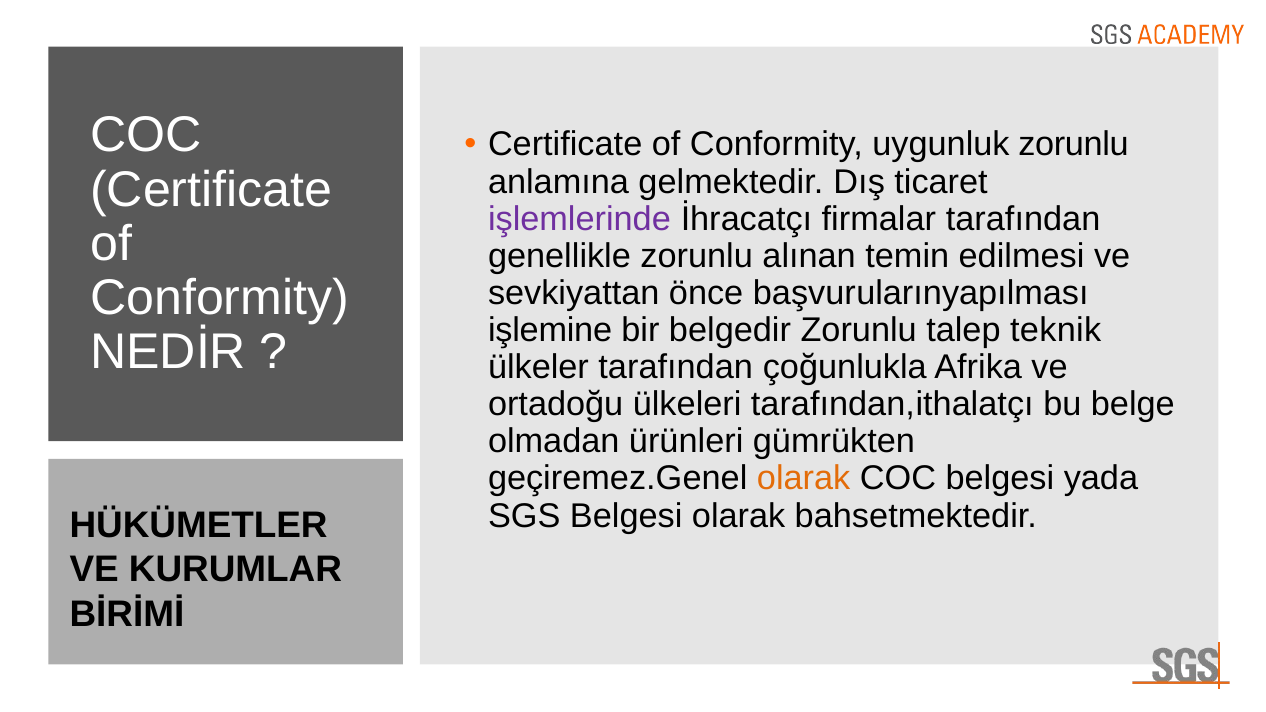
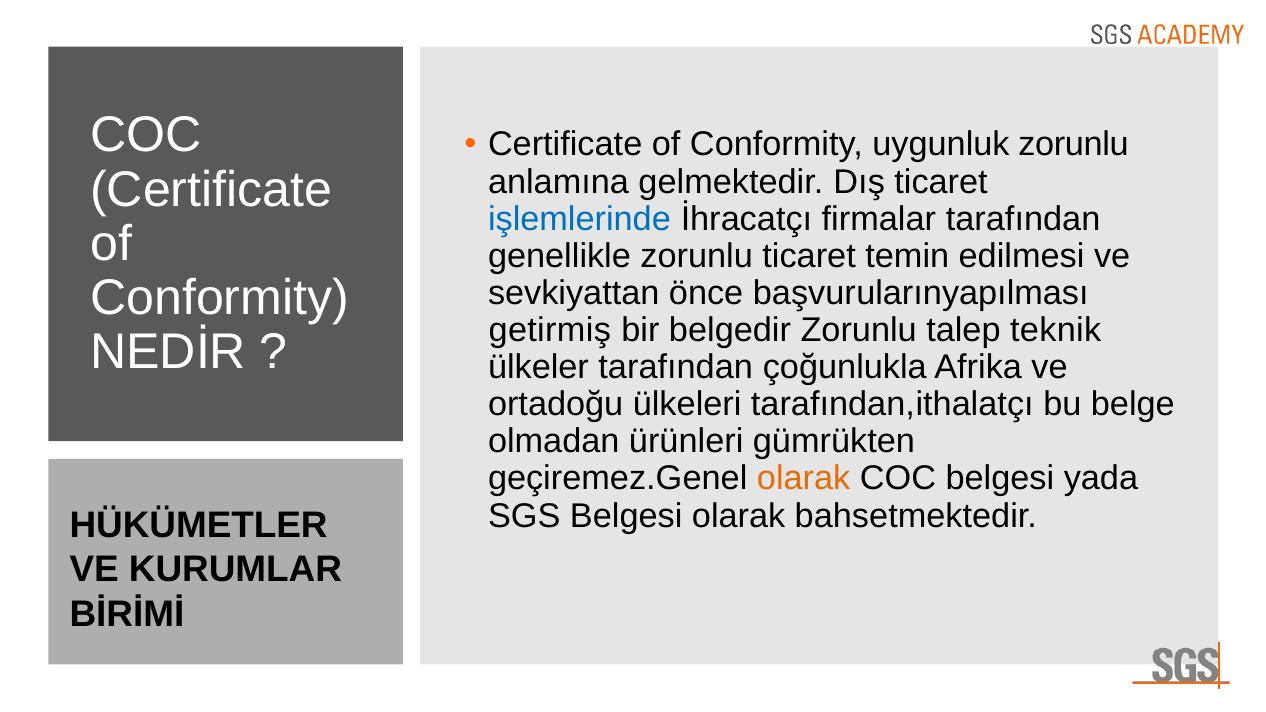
işlemlerinde colour: purple -> blue (579, 219)
zorunlu alınan: alınan -> ticaret (809, 256)
işlemine: işlemine -> getirmiş (550, 330)
